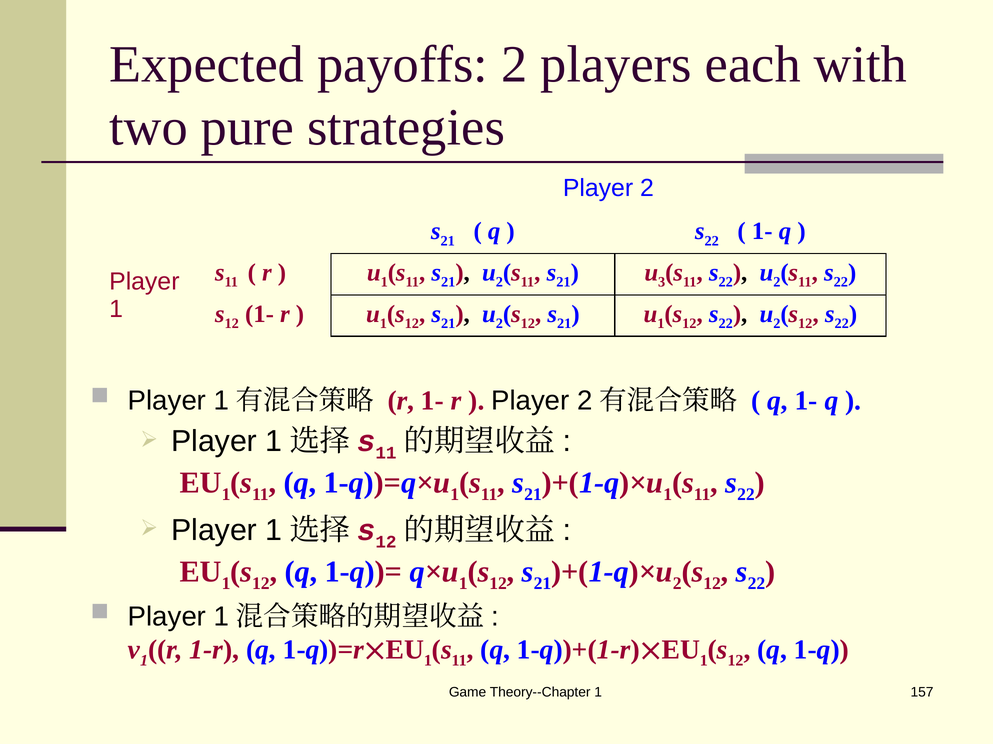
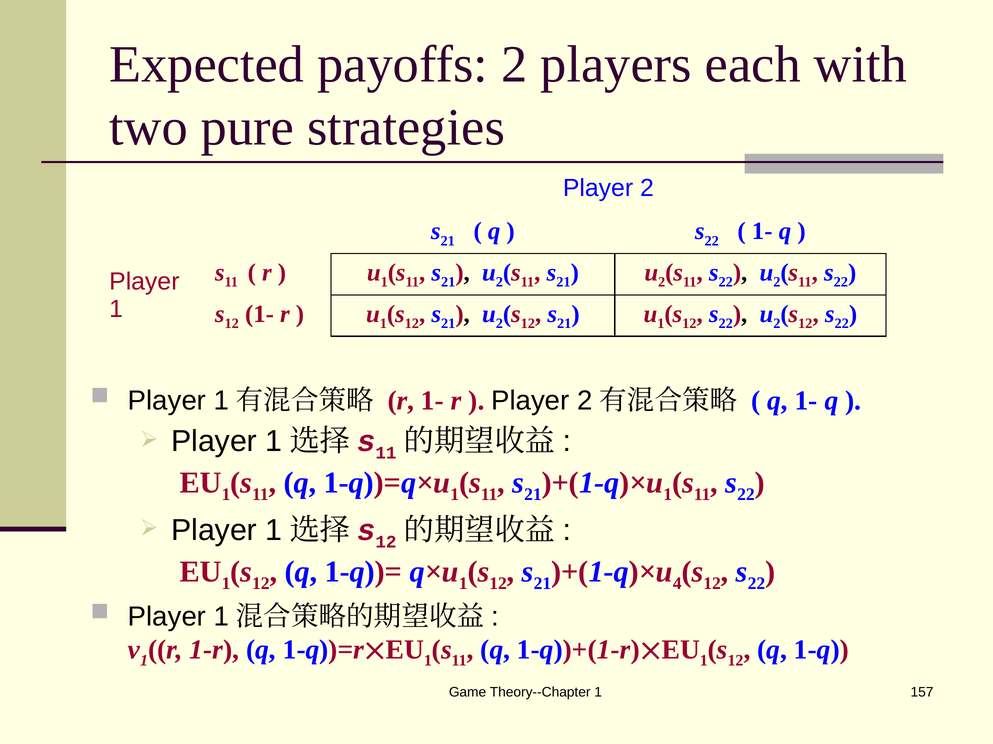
3: 3 -> 2 (662, 282)
2: 2 -> 4 (677, 584)
